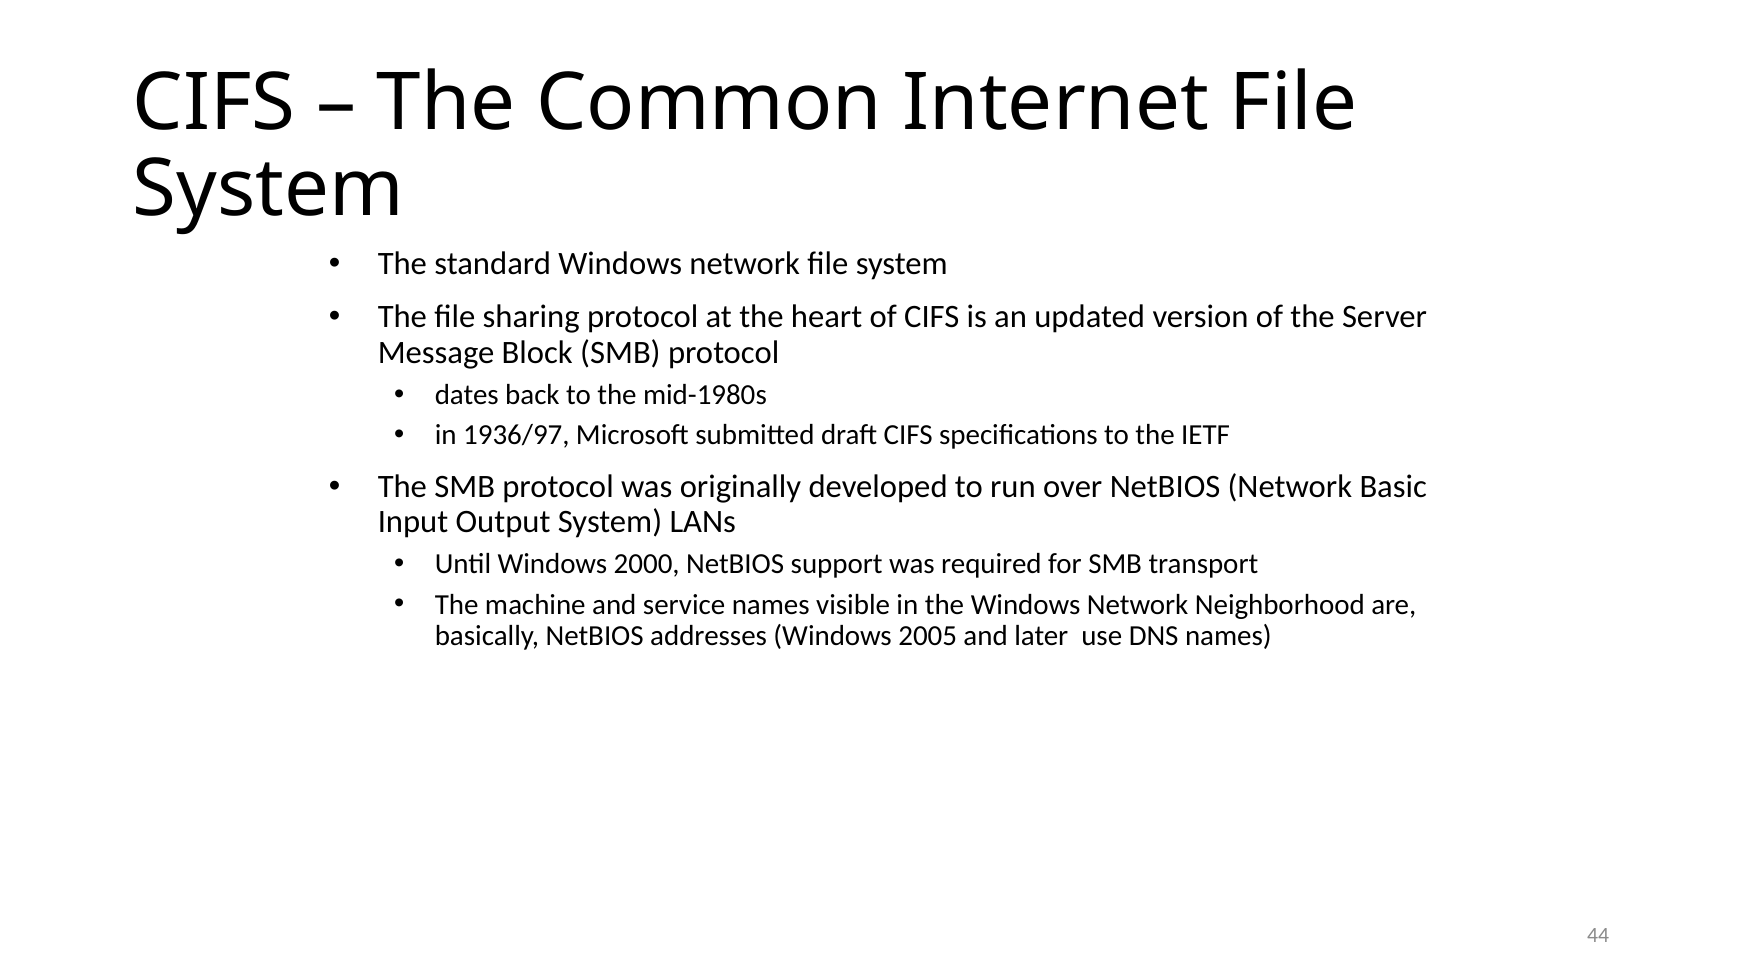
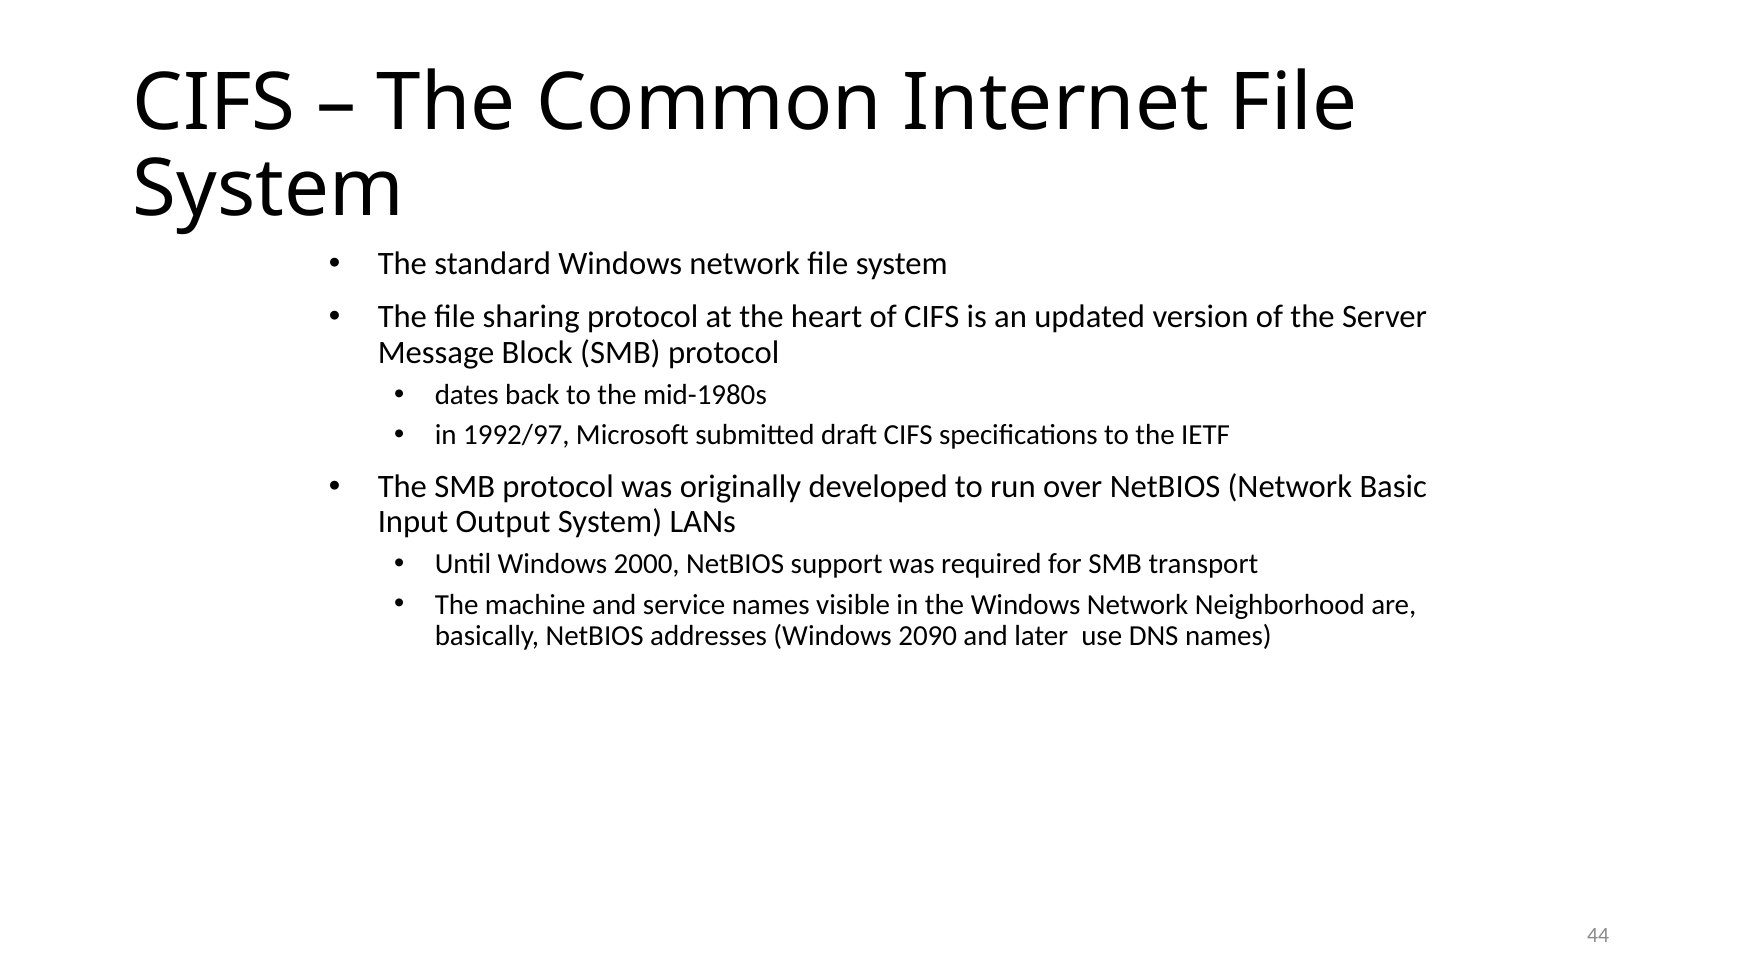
1936/97: 1936/97 -> 1992/97 (516, 435)
2005: 2005 -> 2090 (928, 636)
